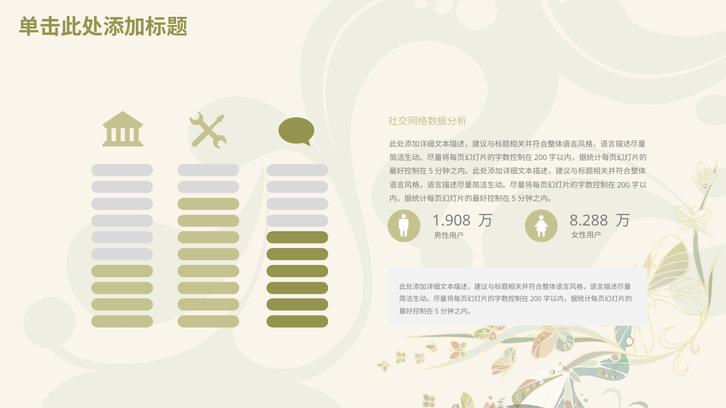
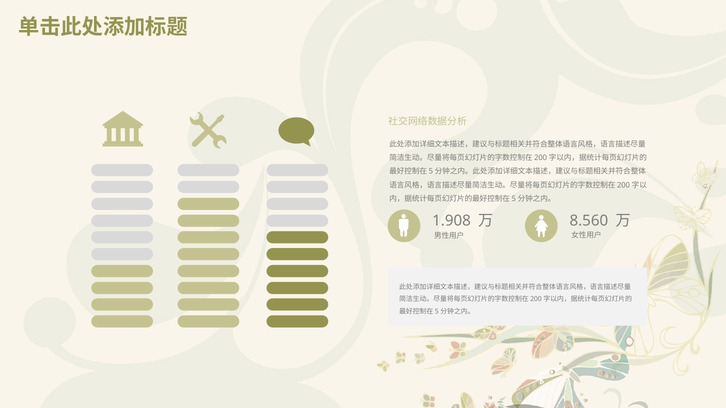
8.288: 8.288 -> 8.560 (589, 221)
